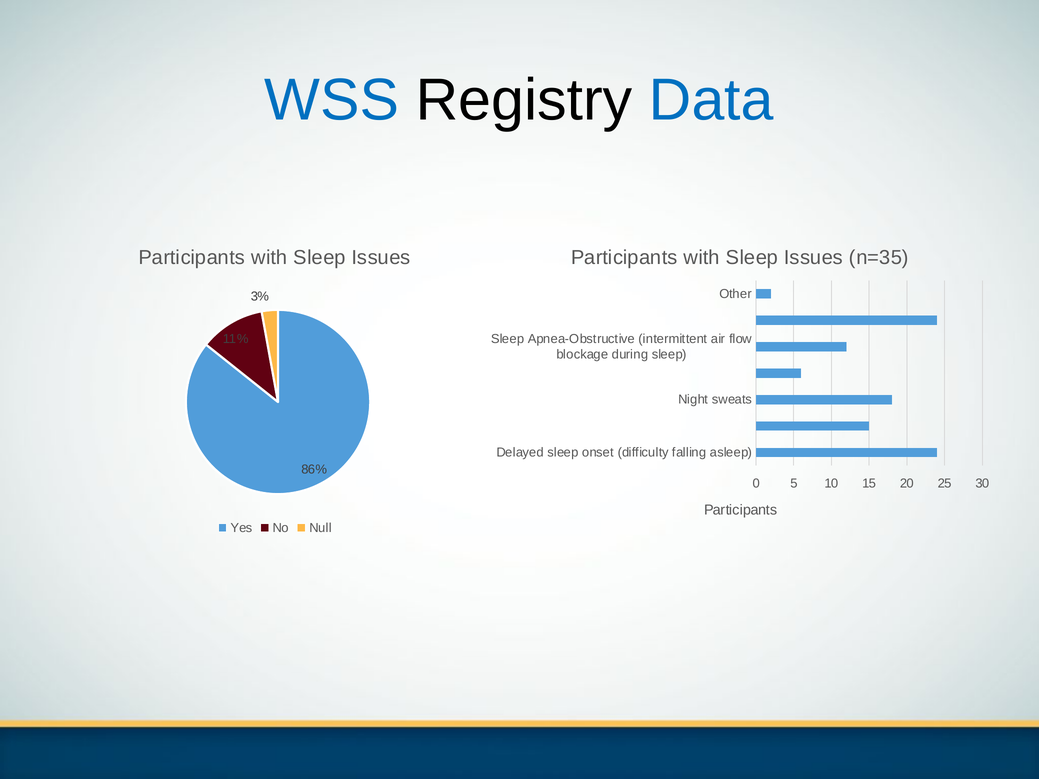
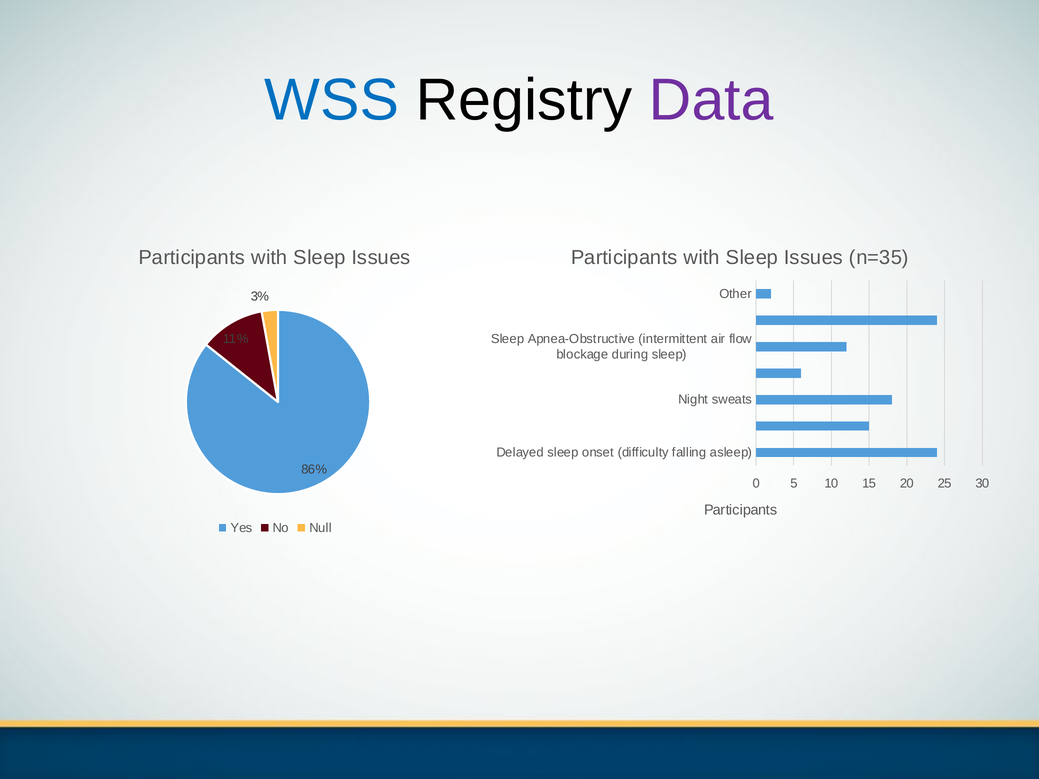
Data colour: blue -> purple (711, 100)
